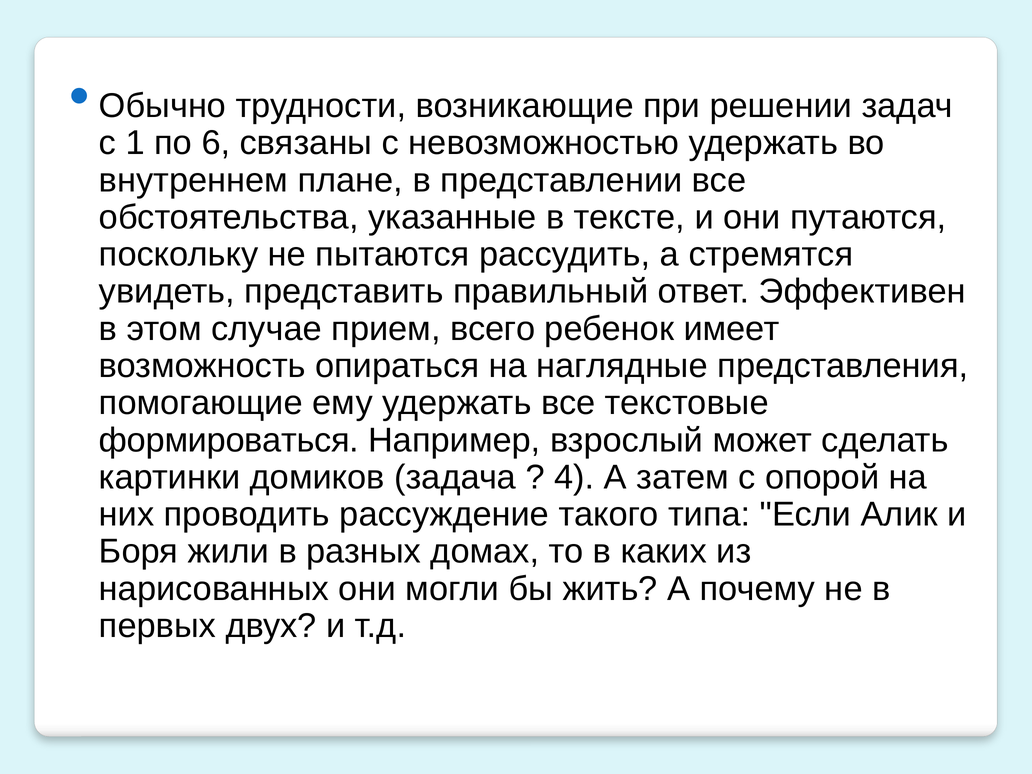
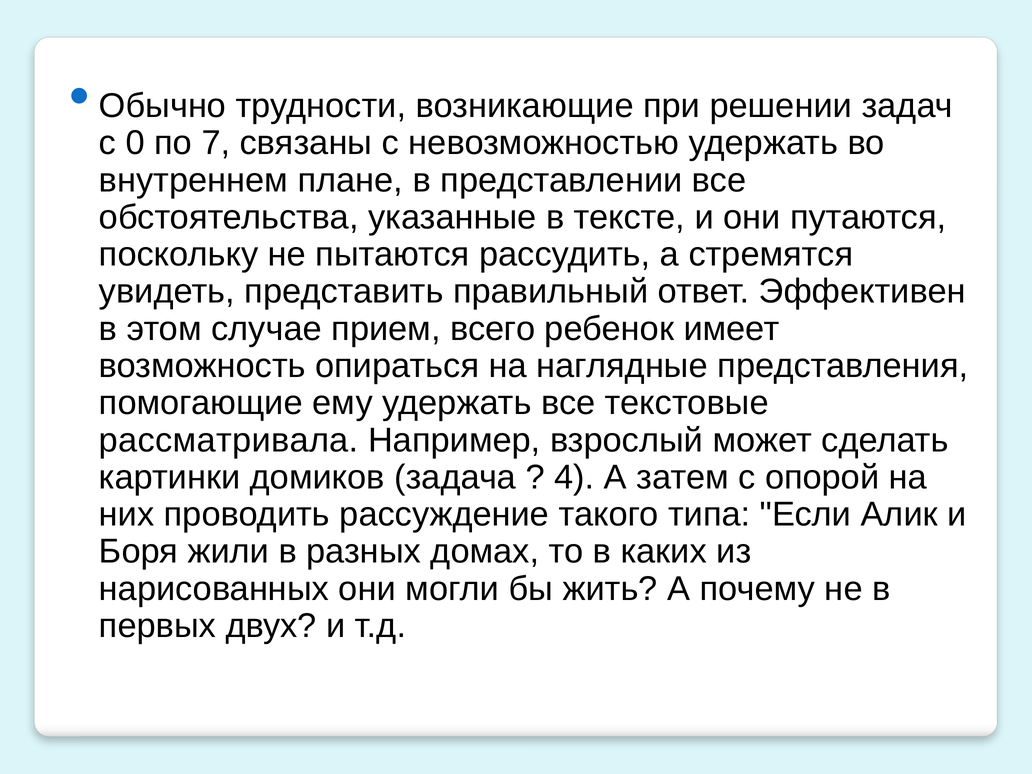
1: 1 -> 0 (135, 143)
6: 6 -> 7 (216, 143)
формироваться: формироваться -> рассматривала (229, 440)
